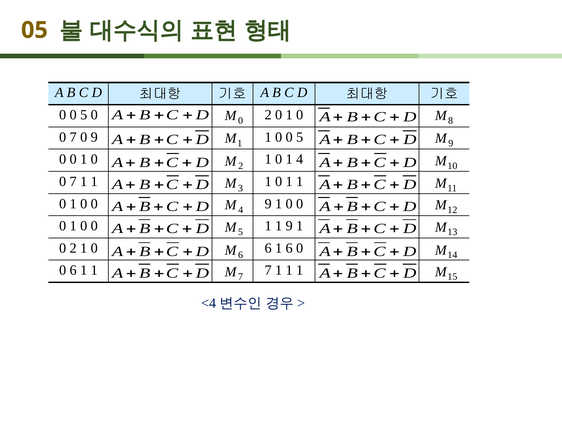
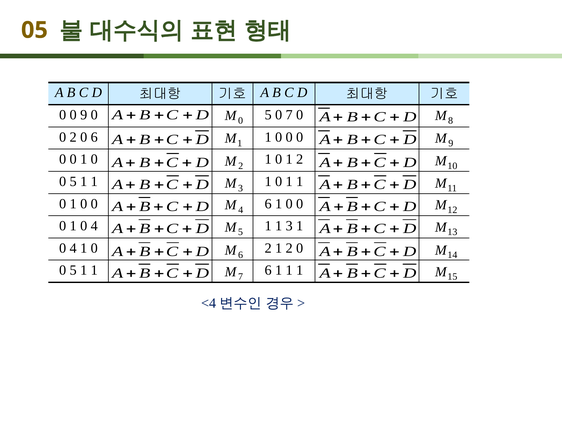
5: 5 -> 9 (84, 115)
2: 2 -> 5 (268, 115)
1: 1 -> 7 (289, 115)
7: 7 -> 2 (73, 137)
9: 9 -> 6 (94, 137)
5: 5 -> 0 (300, 137)
0 1 4: 4 -> 2 (300, 159)
7: 7 -> 5 (73, 181)
0 0 9: 9 -> 6 (268, 203)
0: 0 -> 4 (94, 226)
1 9: 9 -> 3 (289, 226)
2: 2 -> 4 (73, 248)
1 0 6: 6 -> 2 (268, 248)
6: 6 -> 2 (289, 248)
6: 6 -> 5 (73, 270)
1 7: 7 -> 6 (268, 270)
